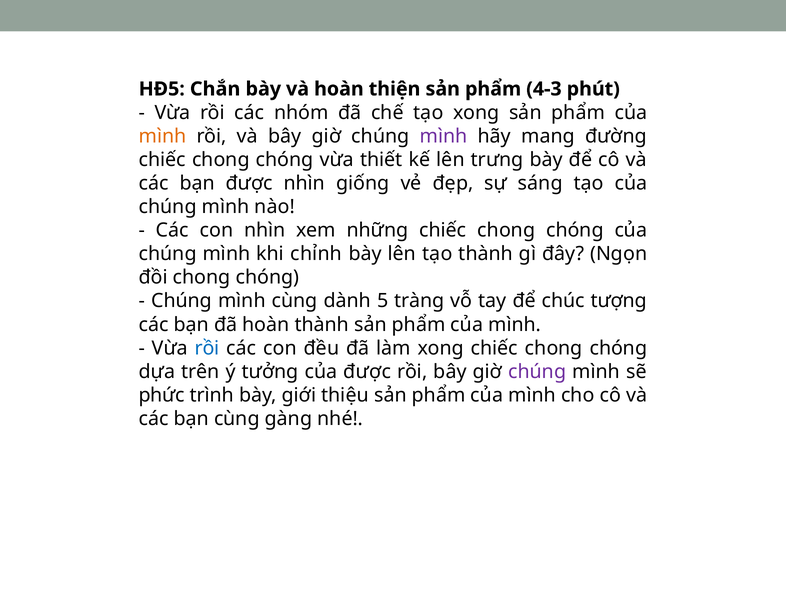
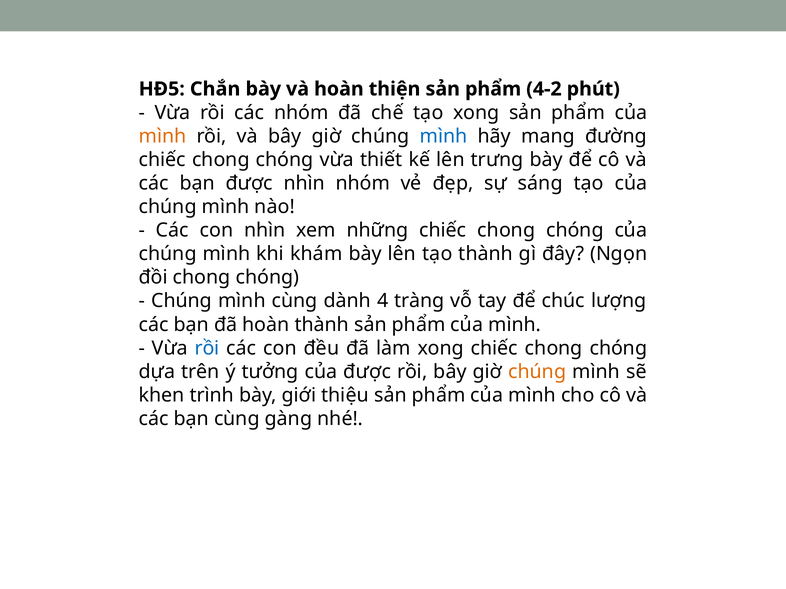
4-3: 4-3 -> 4-2 (544, 89)
mình colour: purple -> blue (444, 136)
nhìn giống: giống -> nhóm (363, 183)
chỉnh: chỉnh -> khám (316, 254)
5: 5 -> 4 (383, 301)
tượng: tượng -> lượng (619, 301)
chúng colour: purple -> orange (537, 372)
phức: phức -> khen (162, 396)
